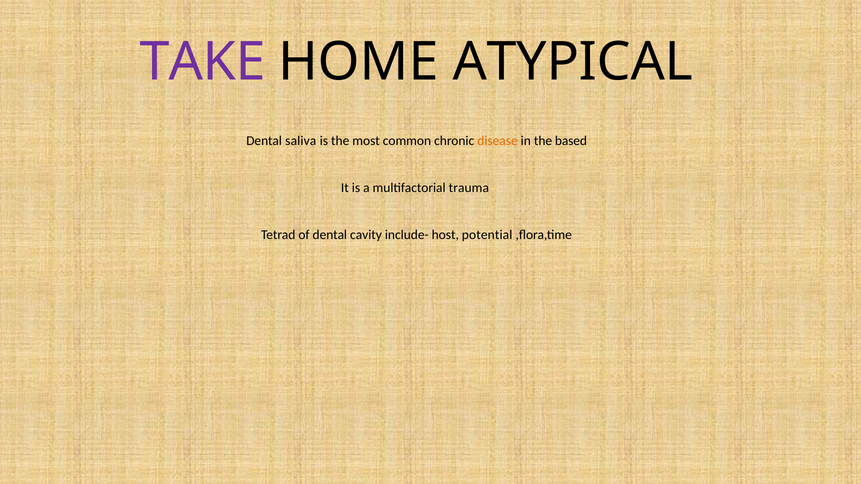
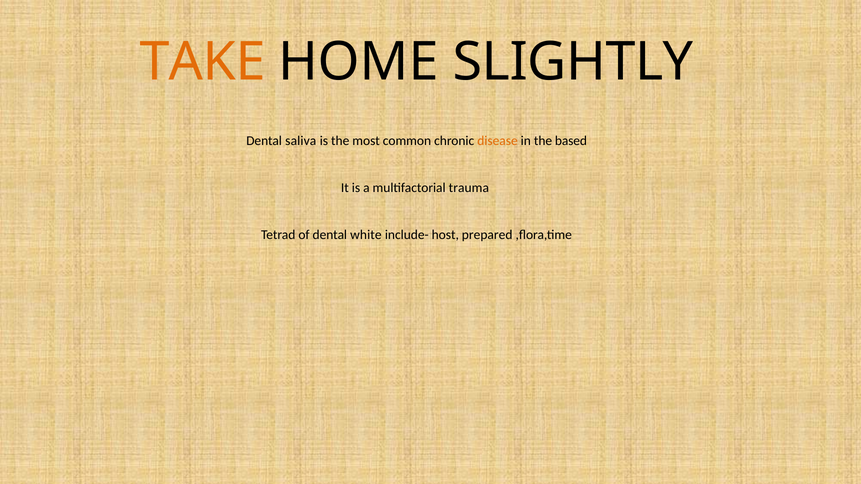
TAKE colour: purple -> orange (203, 62)
ATYPICAL: ATYPICAL -> SLIGHTLY (573, 62)
cavity: cavity -> white (366, 235)
potential: potential -> prepared (487, 235)
